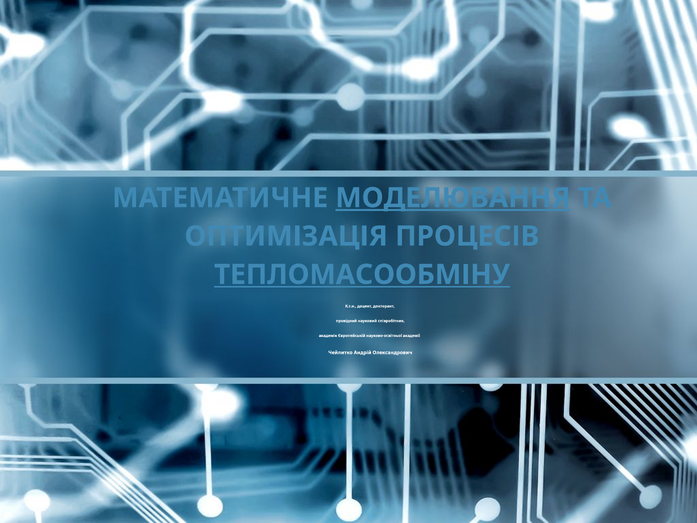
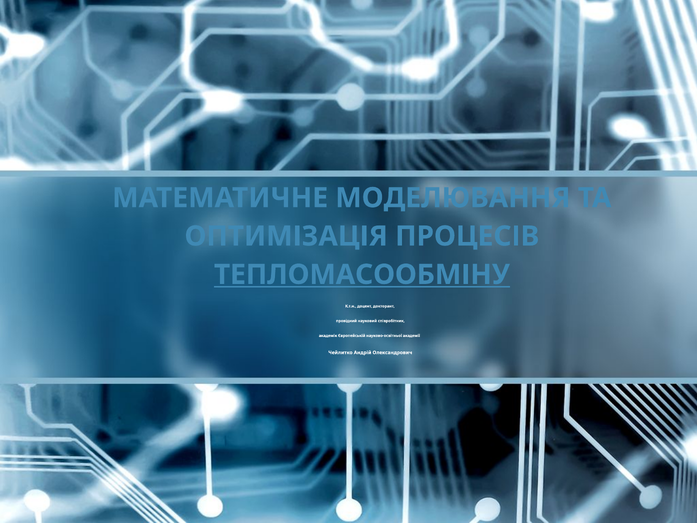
МОДЕЛЮВАННЯ underline: present -> none (453, 198)
